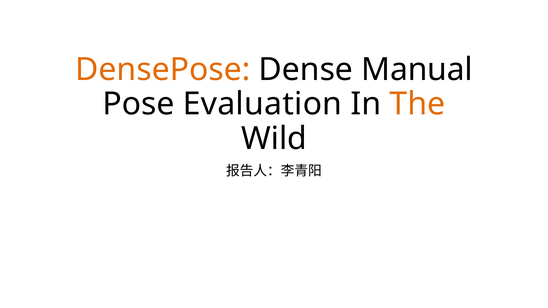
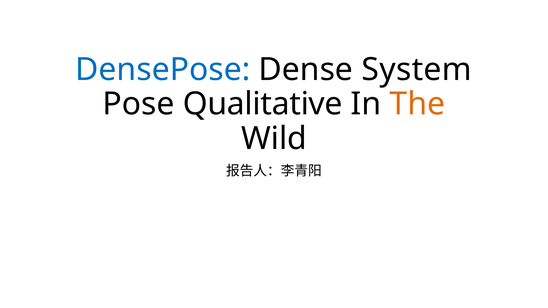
DensePose colour: orange -> blue (163, 70)
Manual: Manual -> System (417, 70)
Evaluation: Evaluation -> Qualitative (263, 104)
